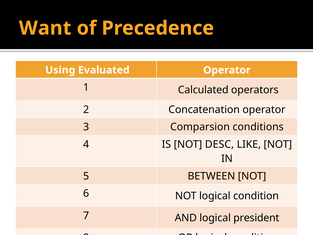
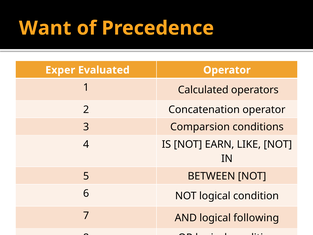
Using: Using -> Exper (60, 70)
DESC: DESC -> EARN (220, 144)
president: president -> following (256, 218)
